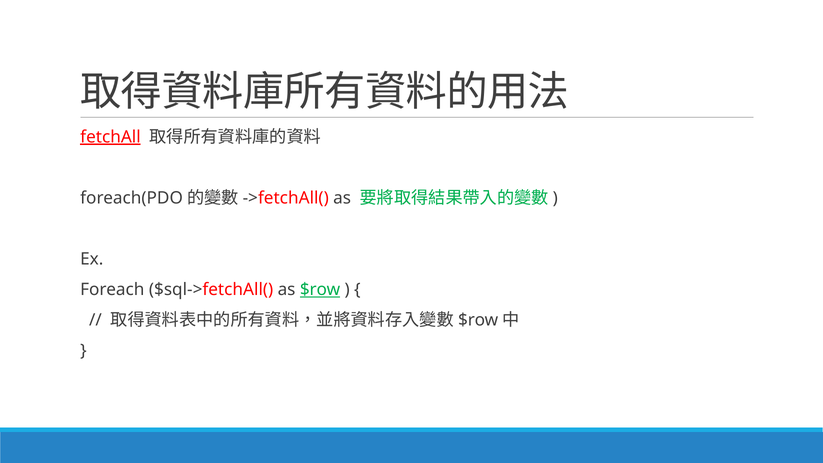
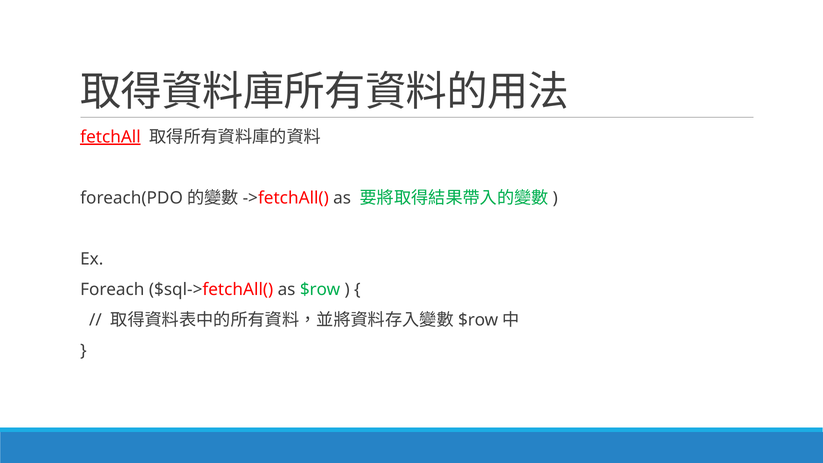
$row underline: present -> none (320, 289)
